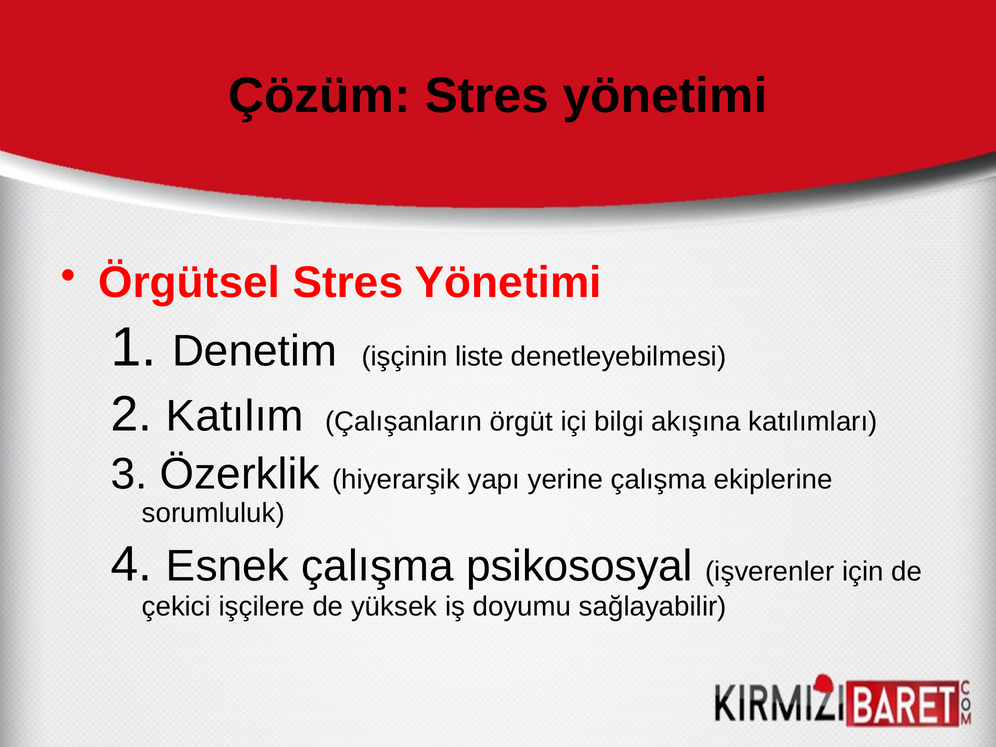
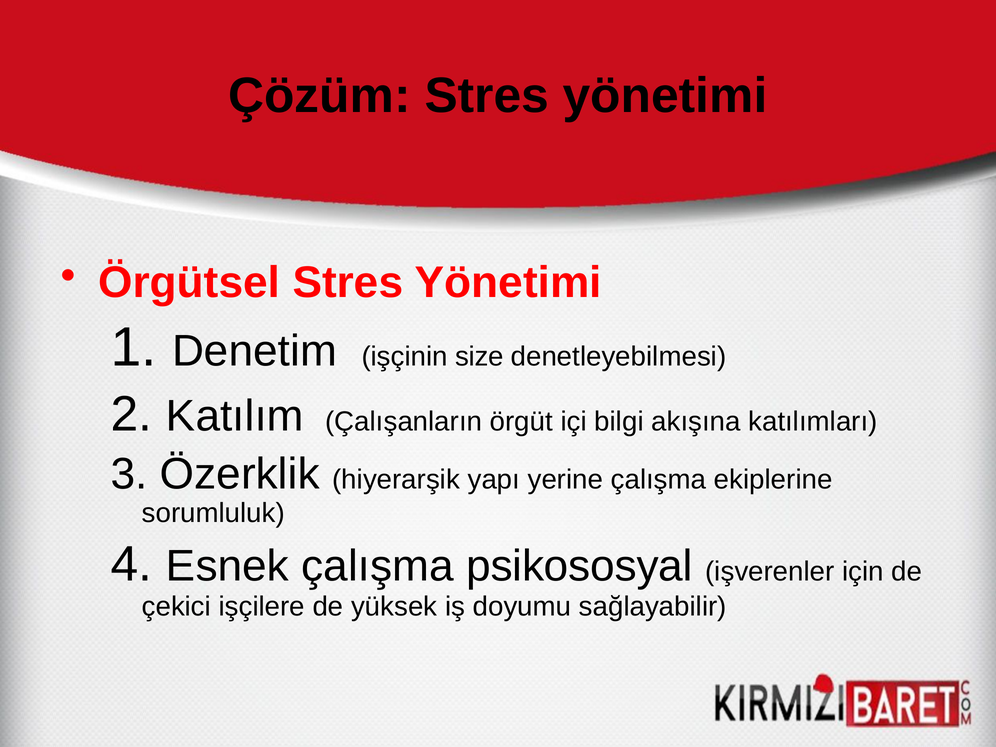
liste: liste -> size (479, 357)
